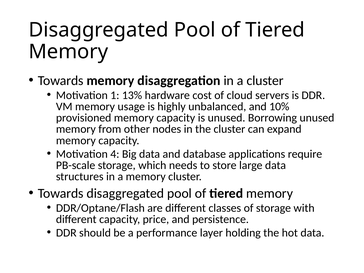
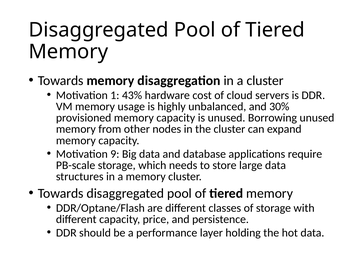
13%: 13% -> 43% (132, 95)
10%: 10% -> 30% (279, 107)
4: 4 -> 9 (115, 154)
